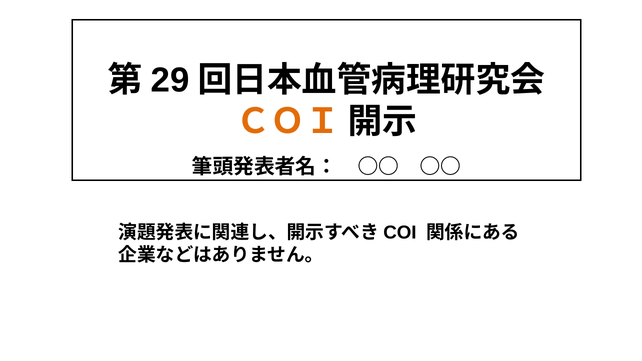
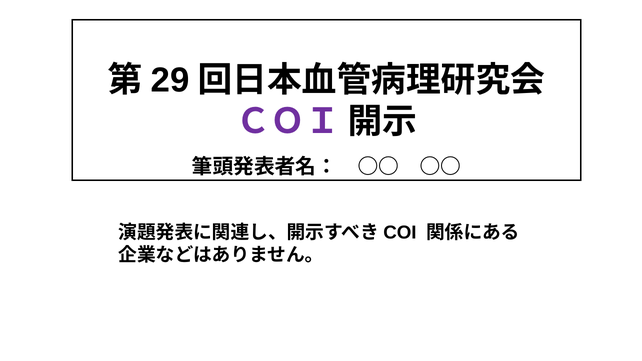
ＣＯＩ colour: orange -> purple (288, 122)
